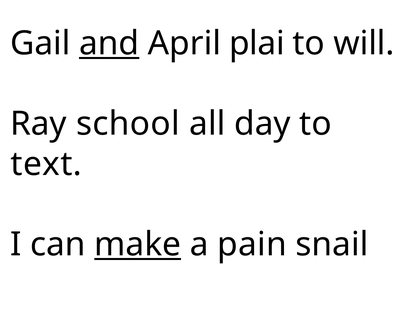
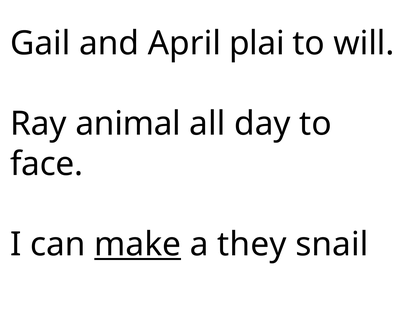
and underline: present -> none (109, 43)
school: school -> animal (128, 124)
text: text -> face (47, 164)
pain: pain -> they (252, 245)
